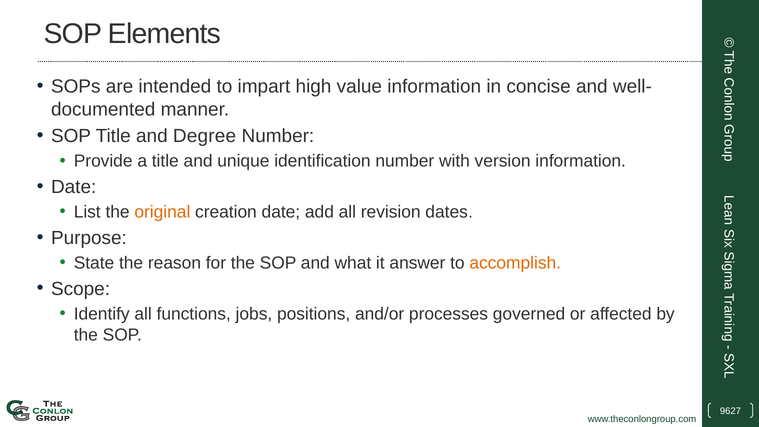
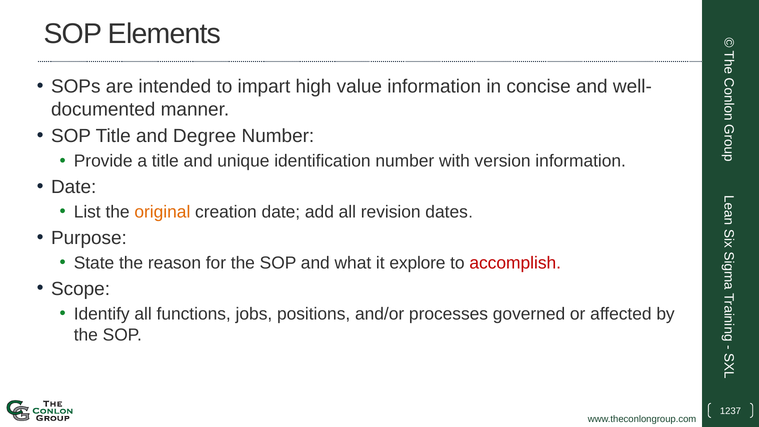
answer: answer -> explore (418, 263)
accomplish colour: orange -> red (515, 263)
9627: 9627 -> 1237 (730, 411)
